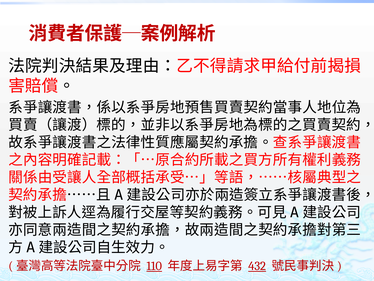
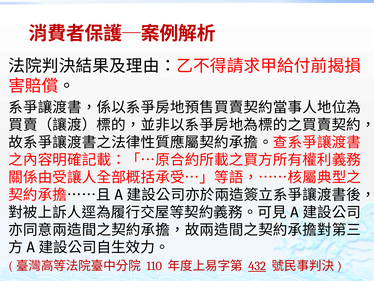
110 underline: present -> none (154, 266)
